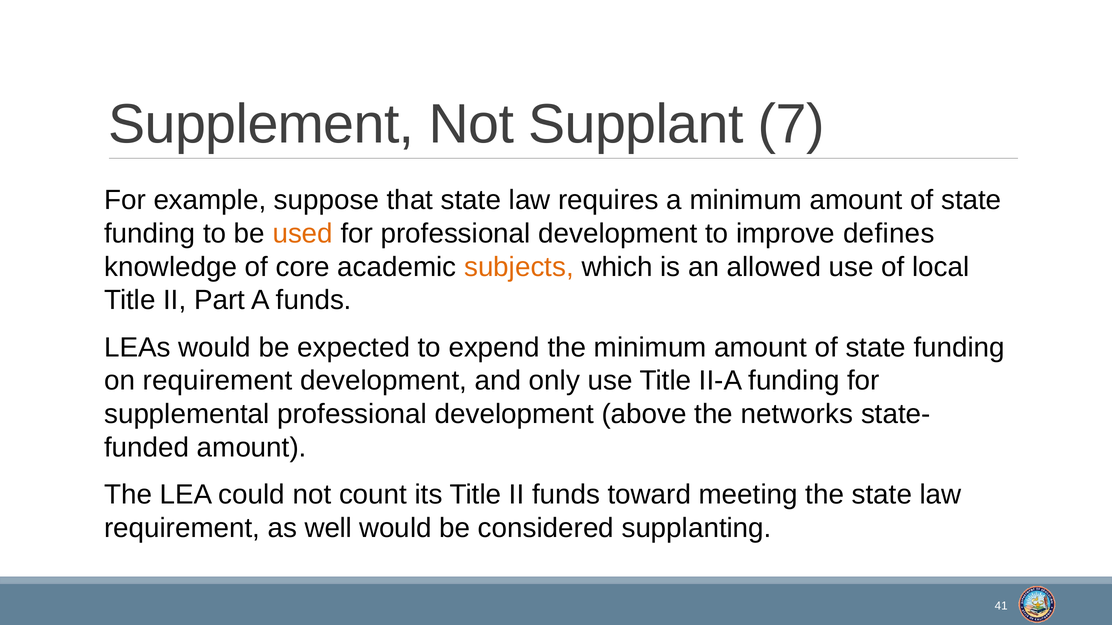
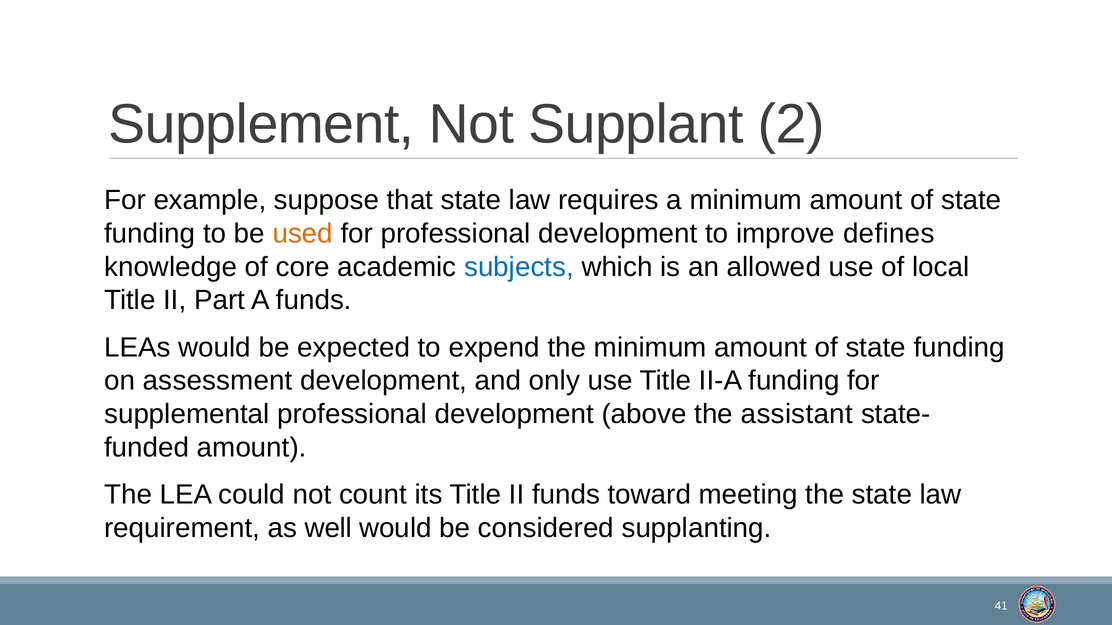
7: 7 -> 2 (791, 125)
subjects colour: orange -> blue (519, 267)
on requirement: requirement -> assessment (218, 381)
networks: networks -> assistant (797, 414)
